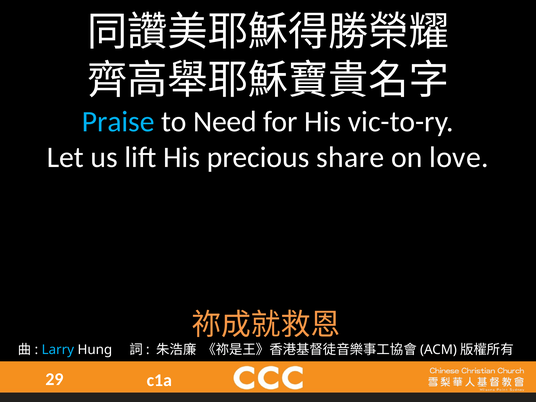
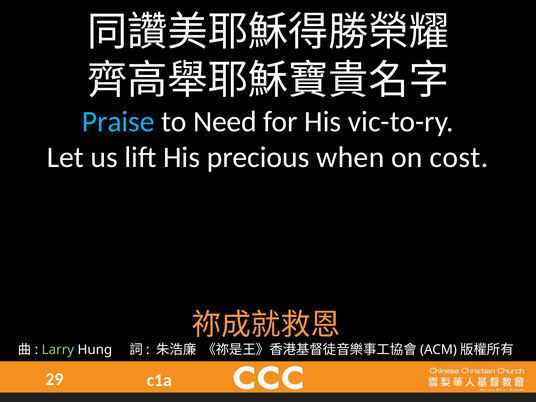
share: share -> when (350, 157)
love: love -> cost (459, 157)
Larry colour: light blue -> light green (58, 350)
